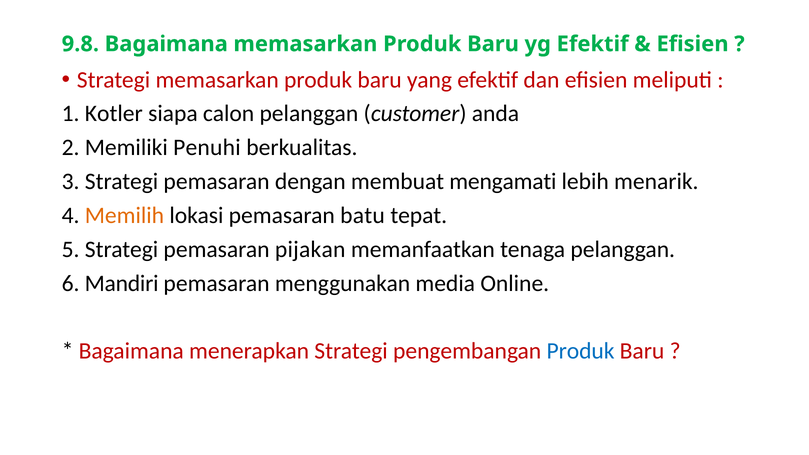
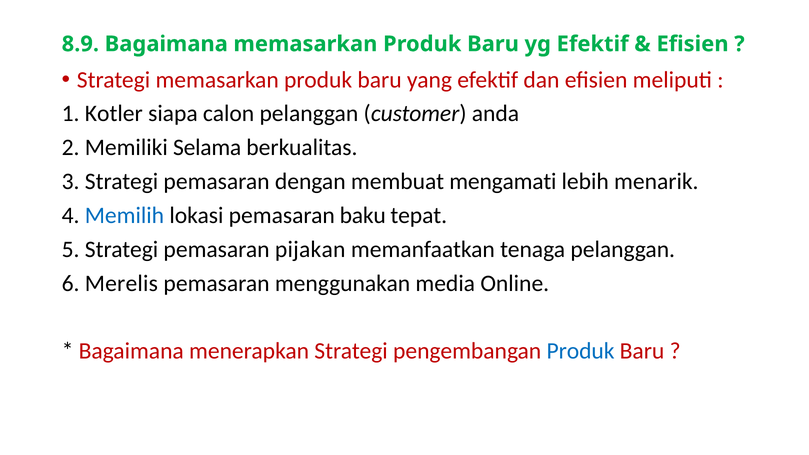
9.8: 9.8 -> 8.9 (80, 44)
Penuhi: Penuhi -> Selama (207, 148)
Memilih colour: orange -> blue (124, 215)
batu: batu -> baku (363, 215)
Mandiri: Mandiri -> Merelis (121, 283)
